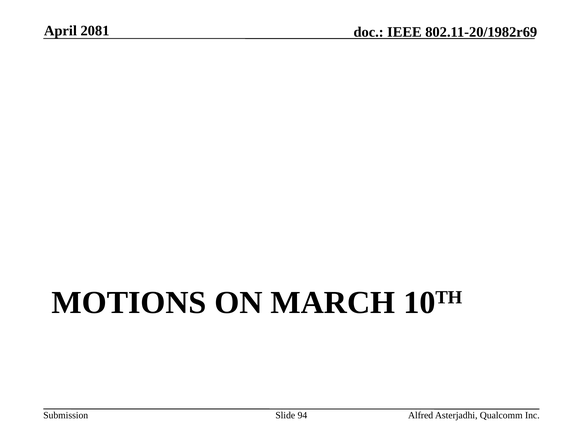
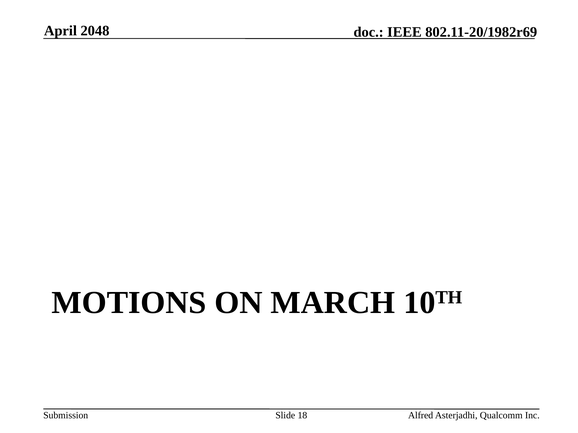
2081: 2081 -> 2048 (95, 31)
94: 94 -> 18 (302, 416)
